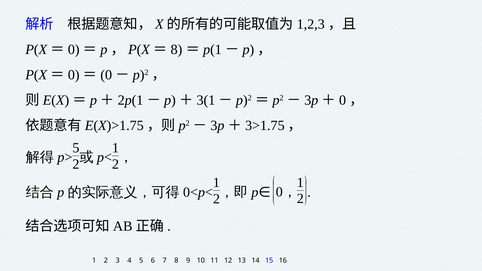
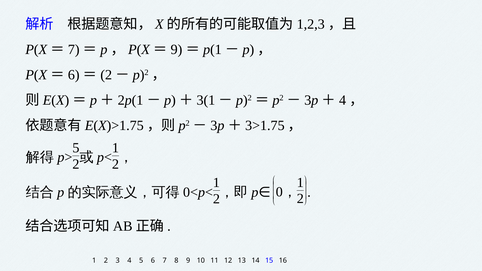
0: 0 -> 7 (74, 50)
8: 8 -> 9 (176, 50)
0: 0 -> 6 (74, 75)
0: 0 -> 2 (106, 75)
0: 0 -> 4 (343, 100)
